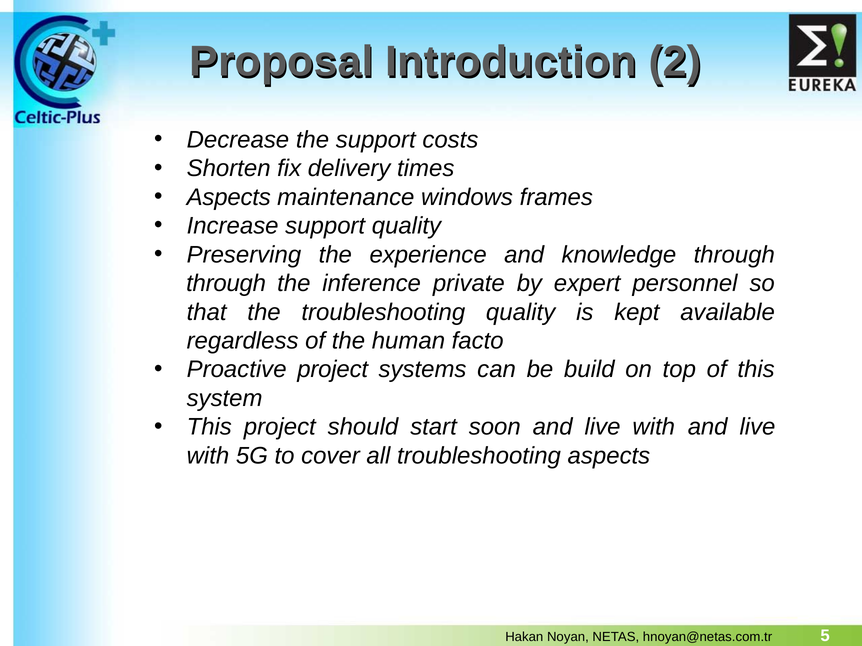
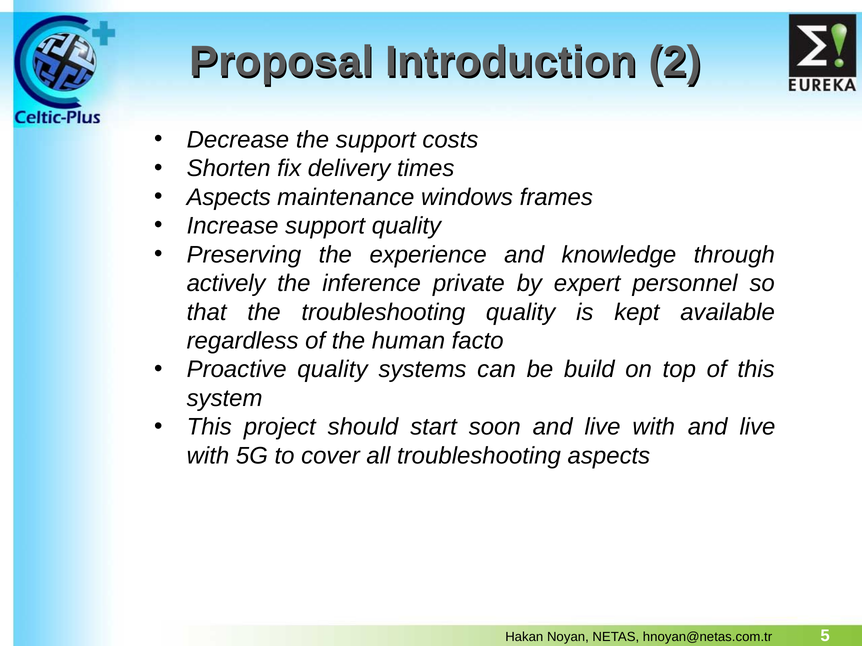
through: through -> actively (226, 284)
Proactive project: project -> quality (332, 370)
